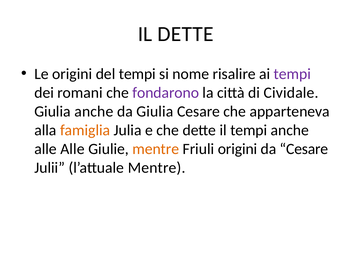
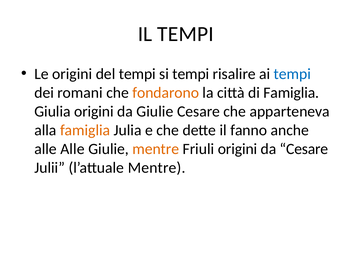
IL DETTE: DETTE -> TEMPI (185, 34)
si nome: nome -> tempi (191, 74)
tempi colour: purple -> blue (292, 74)
fondarono colour: purple -> orange (166, 93)
di Cividale: Cividale -> Famiglia (291, 93)
Giulia anche: anche -> origini (94, 111)
da Giulia: Giulia -> Giulie (155, 111)
il tempi: tempi -> fanno (249, 130)
